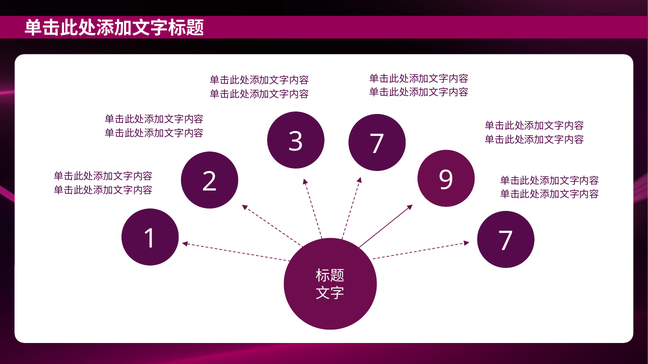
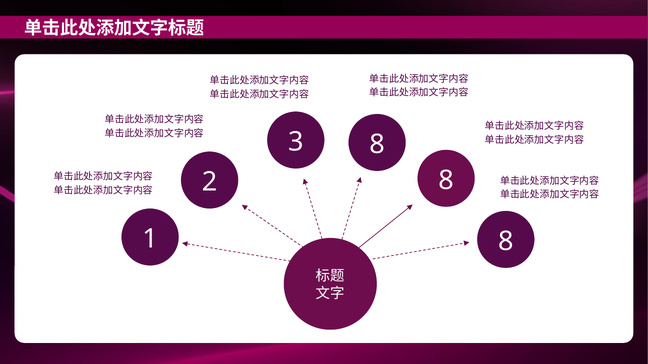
3 7: 7 -> 8 (377, 145)
2 9: 9 -> 8 (446, 180)
1 7: 7 -> 8 (506, 242)
